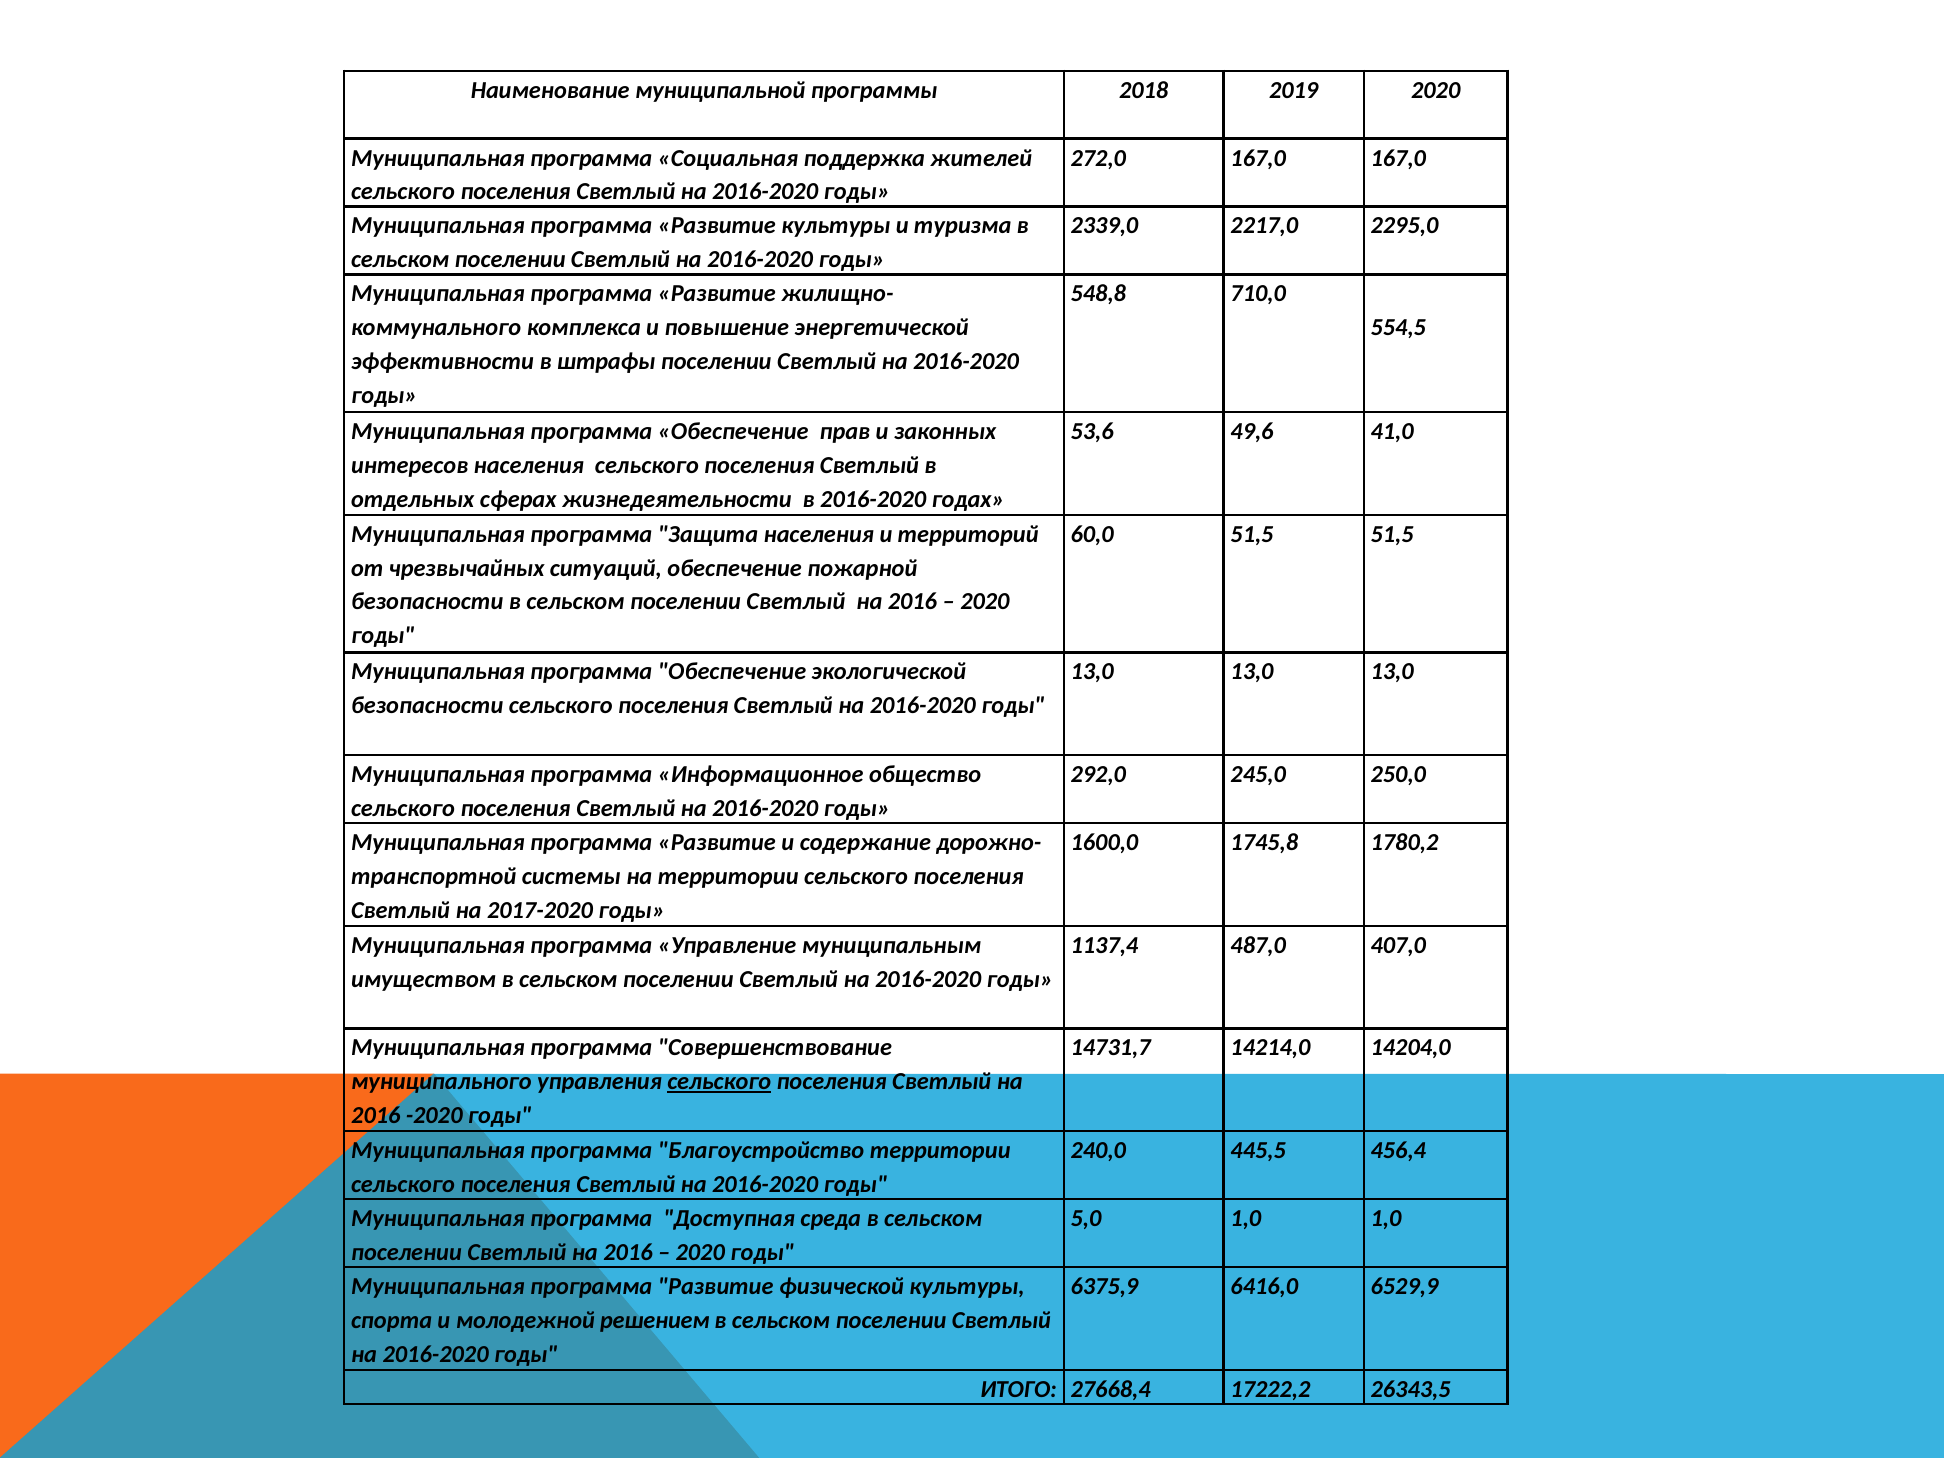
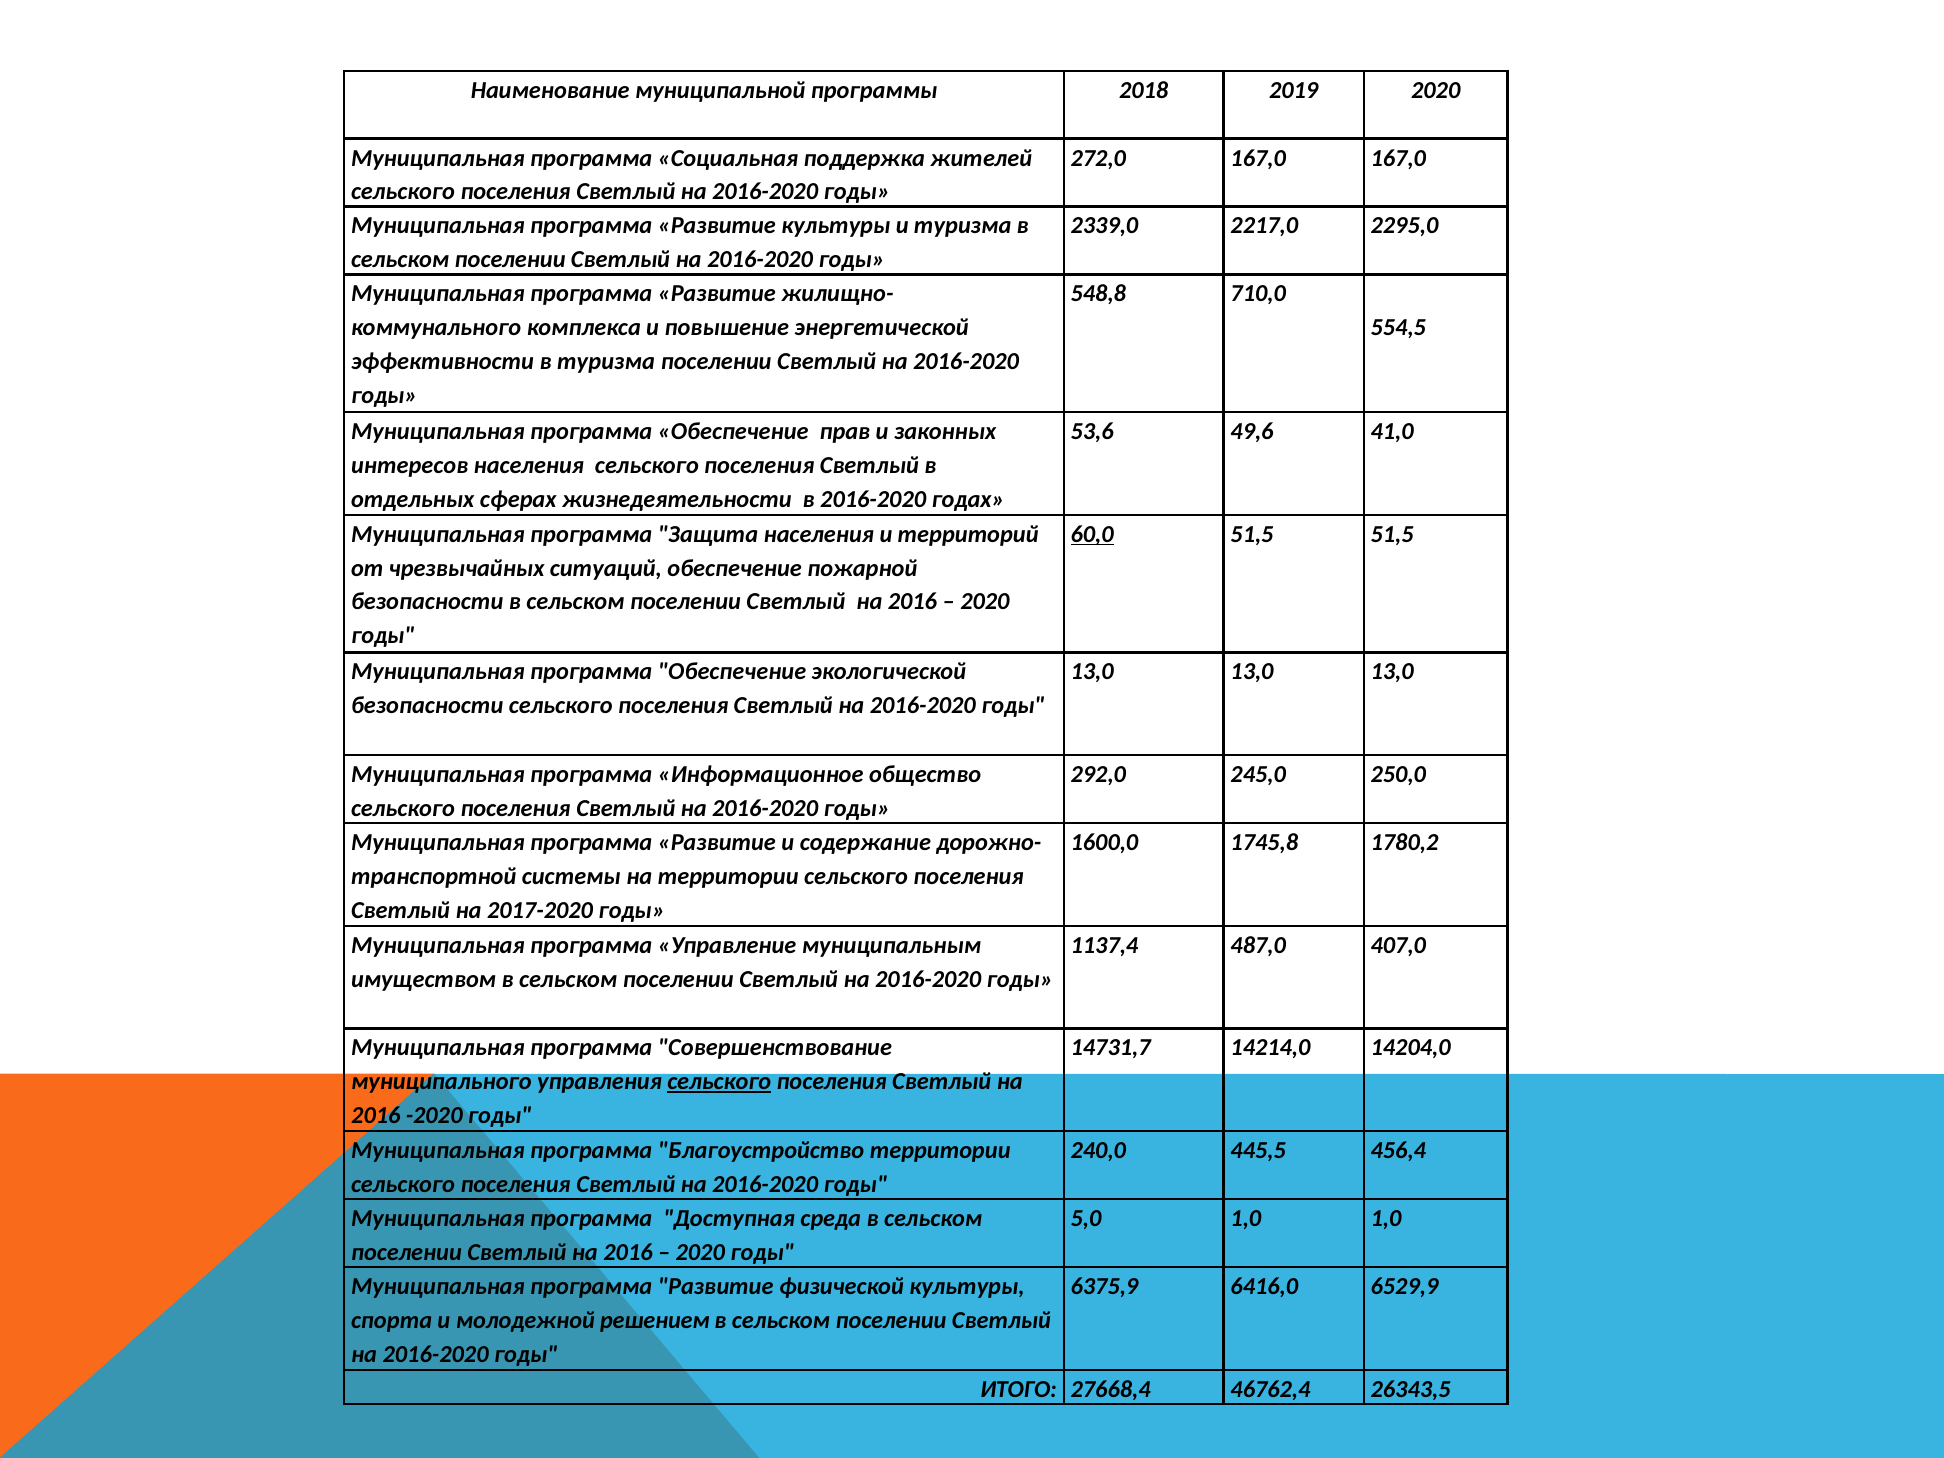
в штрафы: штрафы -> туризма (606, 362)
60,0 underline: none -> present (1092, 534)
17222,2: 17222,2 -> 46762,4 (1270, 1389)
